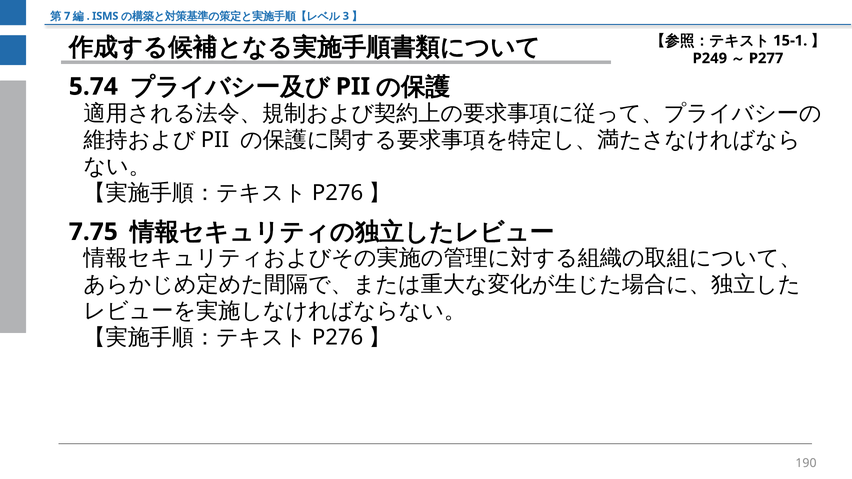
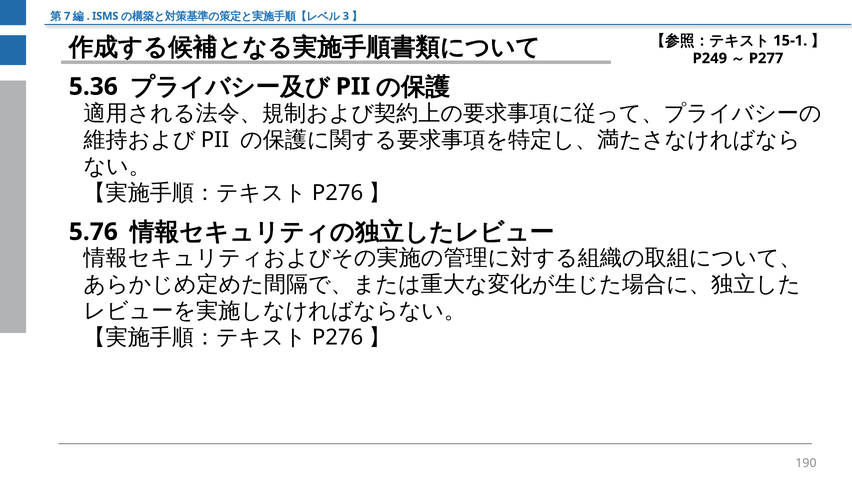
5.74: 5.74 -> 5.36 (93, 87)
7.75: 7.75 -> 5.76 (93, 232)
